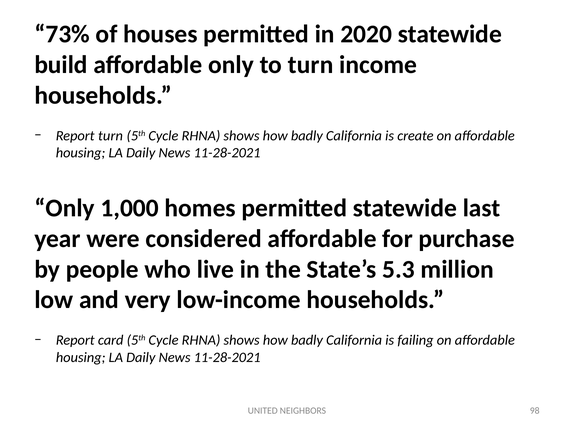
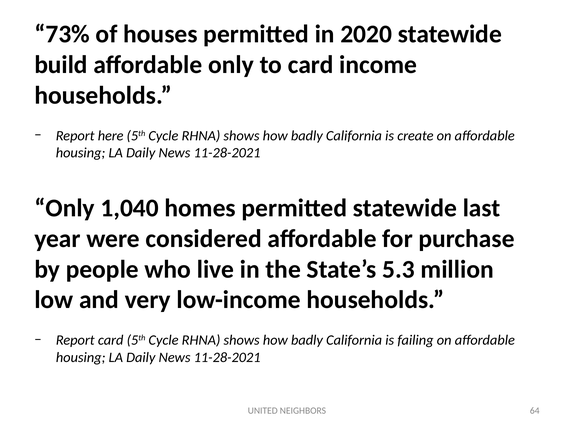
to turn: turn -> card (311, 65)
Report turn: turn -> here (111, 136)
1,000: 1,000 -> 1,040 (130, 208)
98: 98 -> 64 (535, 411)
